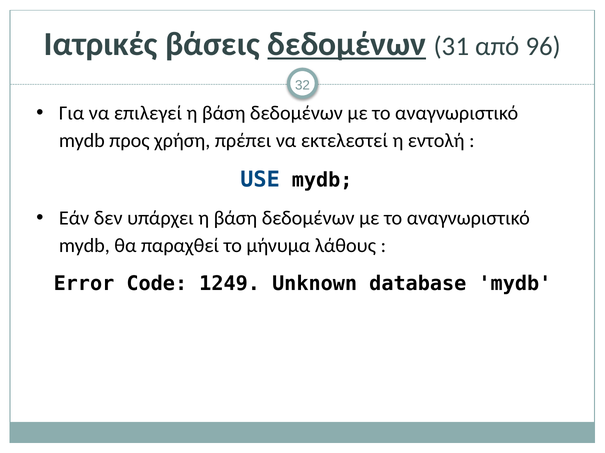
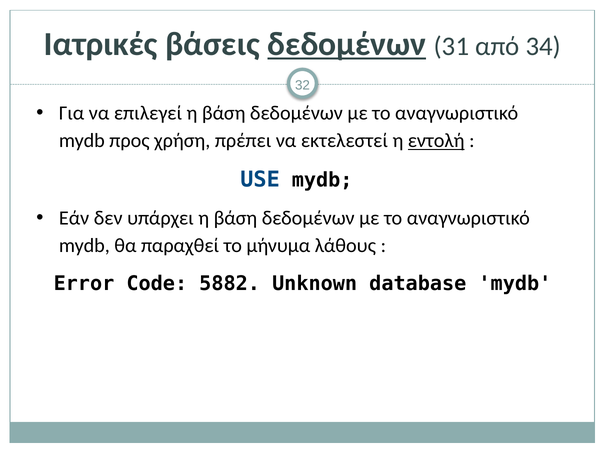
96: 96 -> 34 (543, 47)
εντολή underline: none -> present (436, 141)
1249: 1249 -> 5882 (230, 284)
